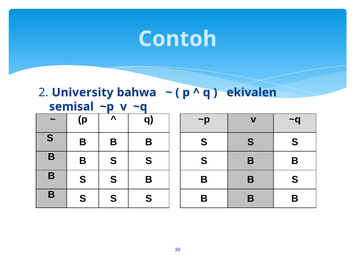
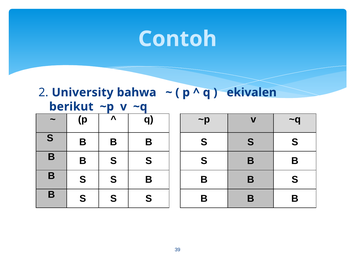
semisal: semisal -> berikut (71, 107)
